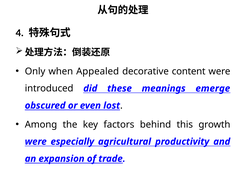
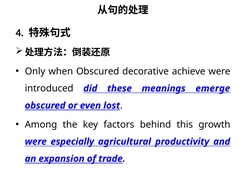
when Appealed: Appealed -> Obscured (98, 71)
content: content -> achieve (189, 71)
